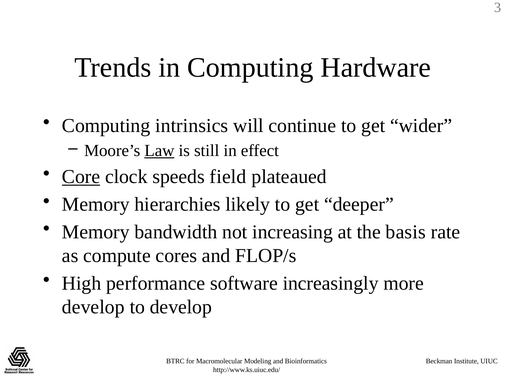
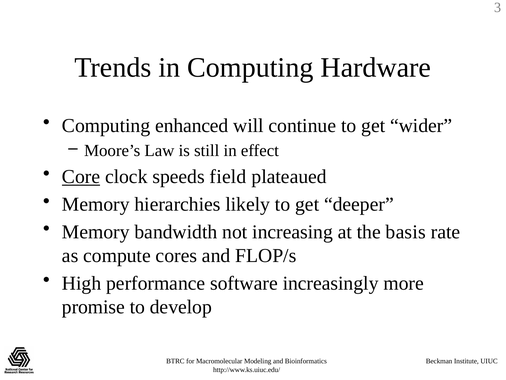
intrinsics: intrinsics -> enhanced (192, 125)
Law underline: present -> none (159, 150)
develop: develop -> promise (93, 306)
